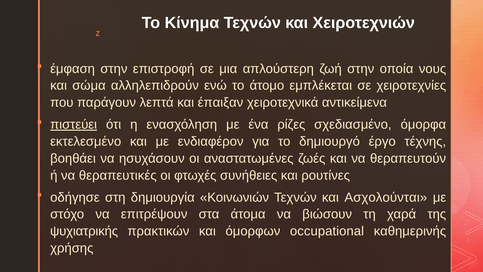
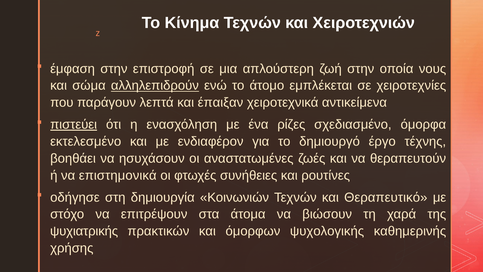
αλληλεπιδρούν underline: none -> present (155, 86)
θεραπευτικές: θεραπευτικές -> επιστημονικά (118, 175)
Ασχολούνται: Ασχολούνται -> Θεραπευτικό (386, 197)
occupational: occupational -> ψυχολογικής (327, 231)
